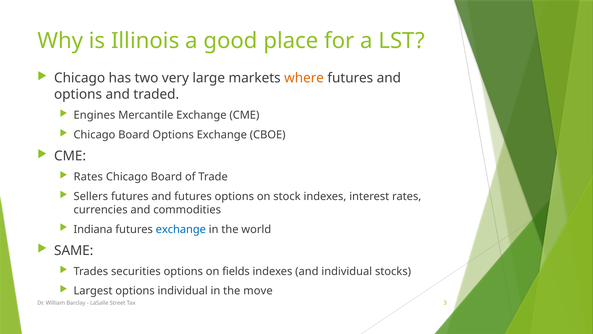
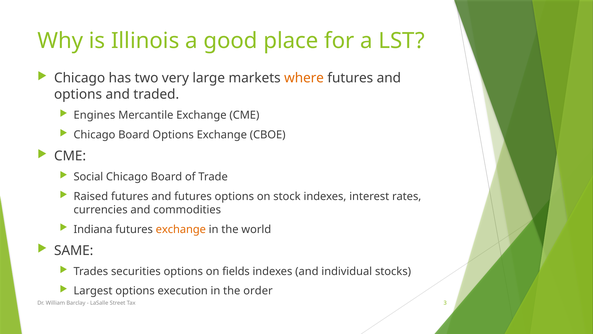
Rates: Rates -> Social (88, 177)
Sellers: Sellers -> Raised (91, 196)
exchange colour: blue -> orange (181, 229)
options individual: individual -> execution (183, 291)
move: move -> order (258, 291)
